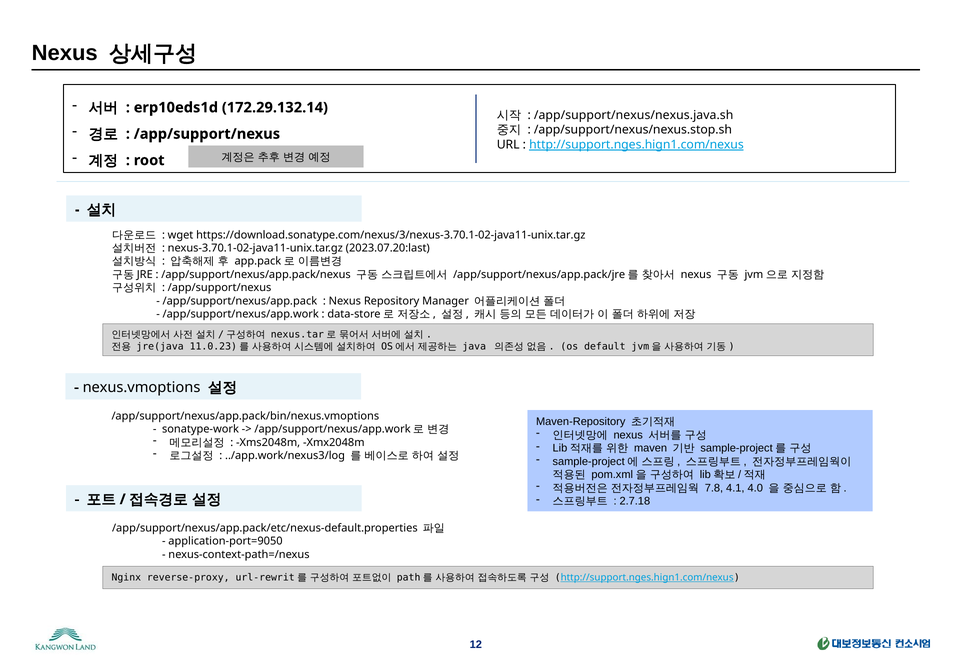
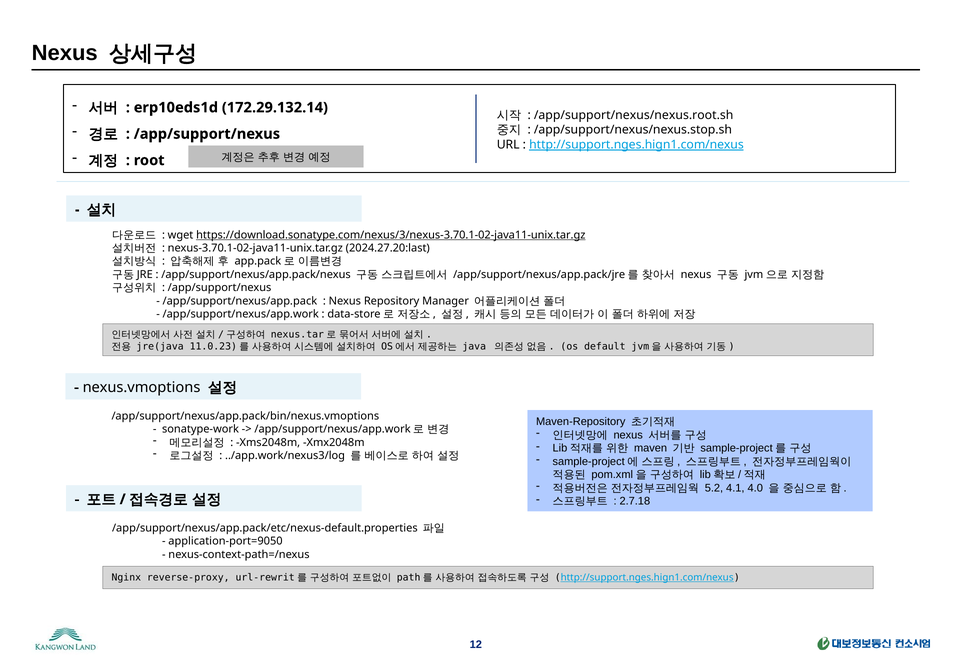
/app/support/nexus/nexus.java.sh: /app/support/nexus/nexus.java.sh -> /app/support/nexus/nexus.root.sh (634, 115)
https://download.sonatype.com/nexus/3/nexus-3.70.1-02-java11-unix.tar.gz underline: none -> present (391, 235)
2023.07.20:last: 2023.07.20:last -> 2024.27.20:last (388, 248)
7.8: 7.8 -> 5.2 (714, 488)
